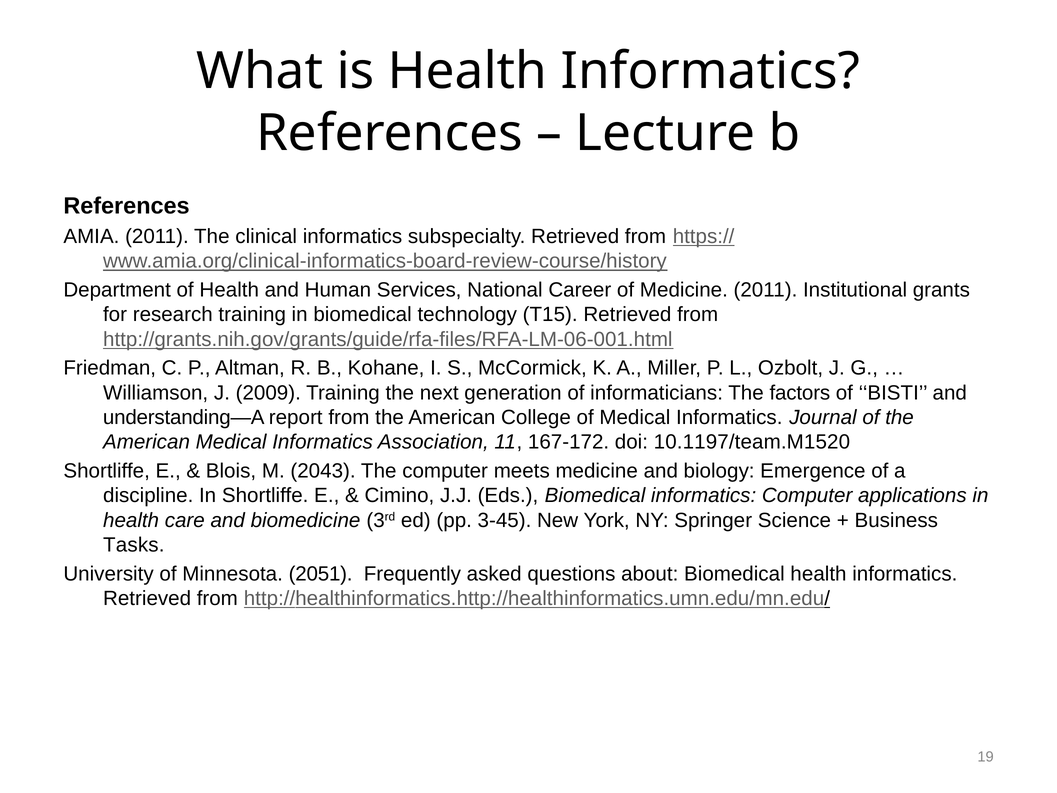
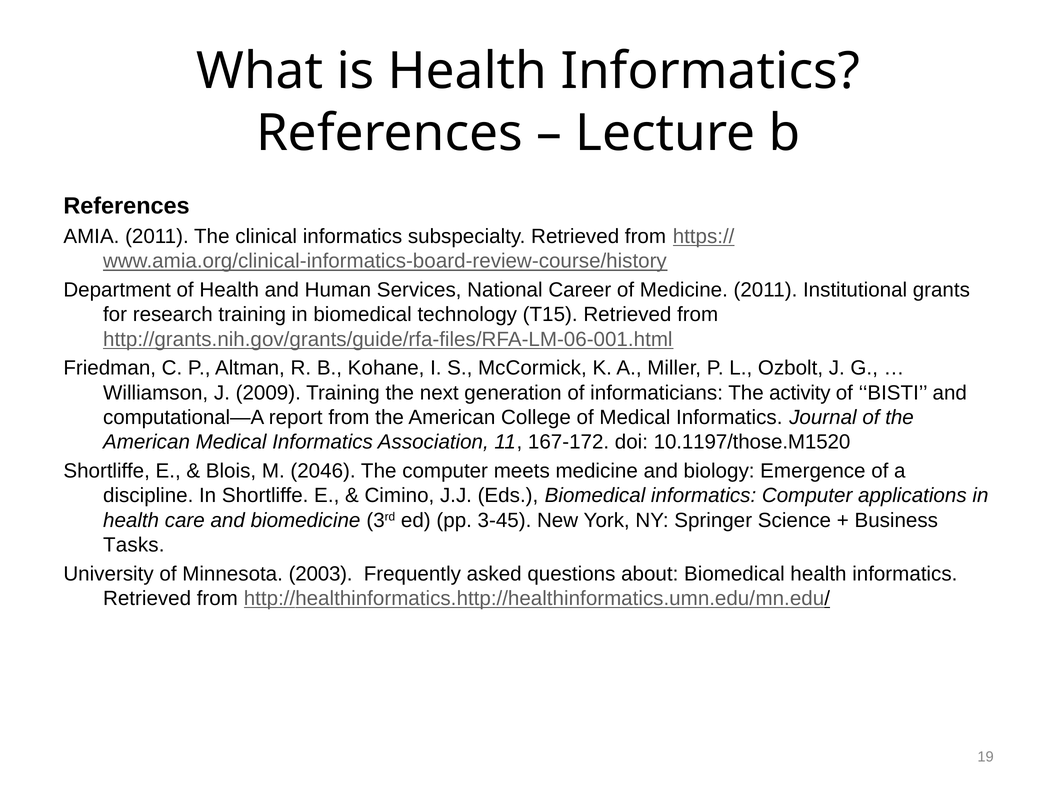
factors: factors -> activity (800, 393)
understanding—A: understanding—A -> computational—A (184, 417)
10.1197/team.M1520: 10.1197/team.M1520 -> 10.1197/those.M1520 (752, 442)
2043: 2043 -> 2046 (323, 471)
2051: 2051 -> 2003 (321, 574)
